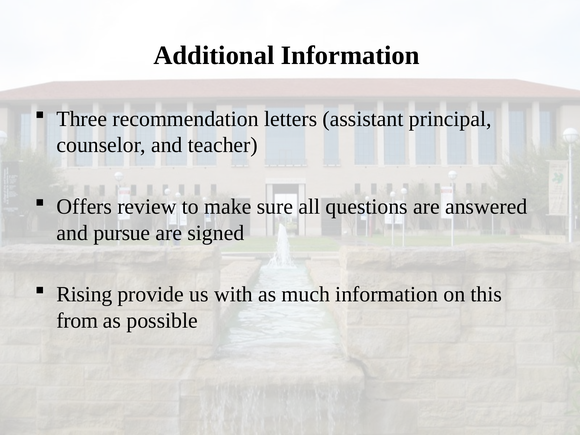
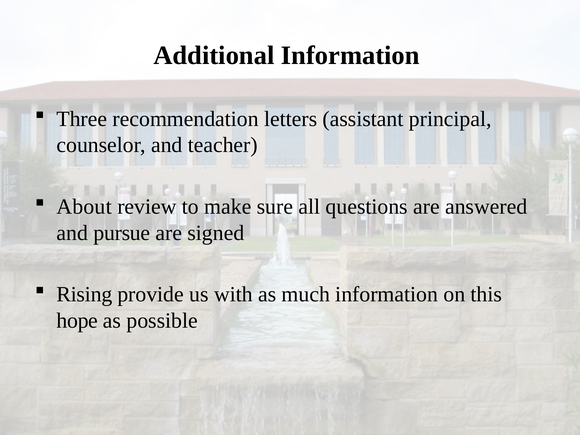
Offers: Offers -> About (84, 207)
from: from -> hope (77, 321)
